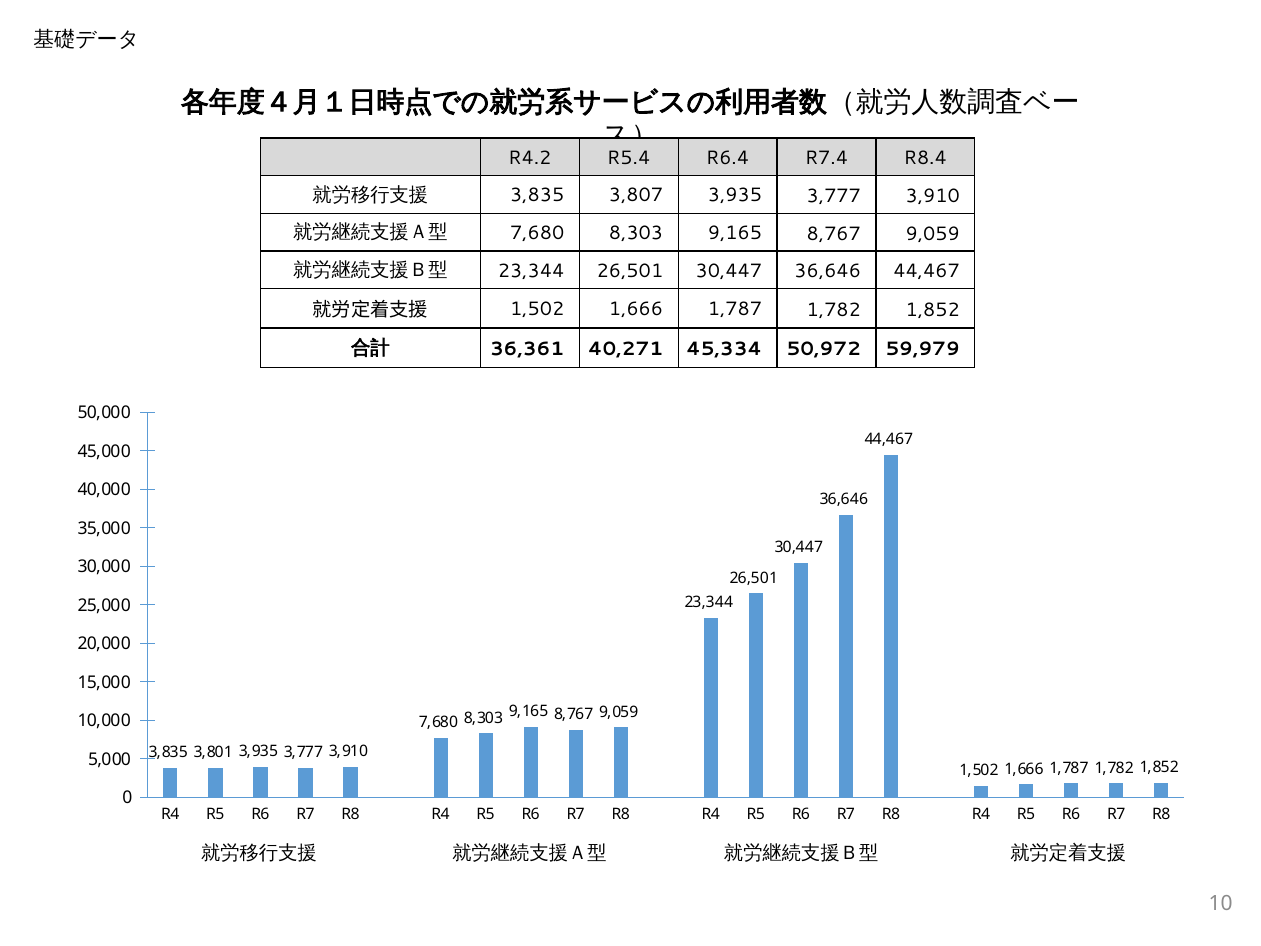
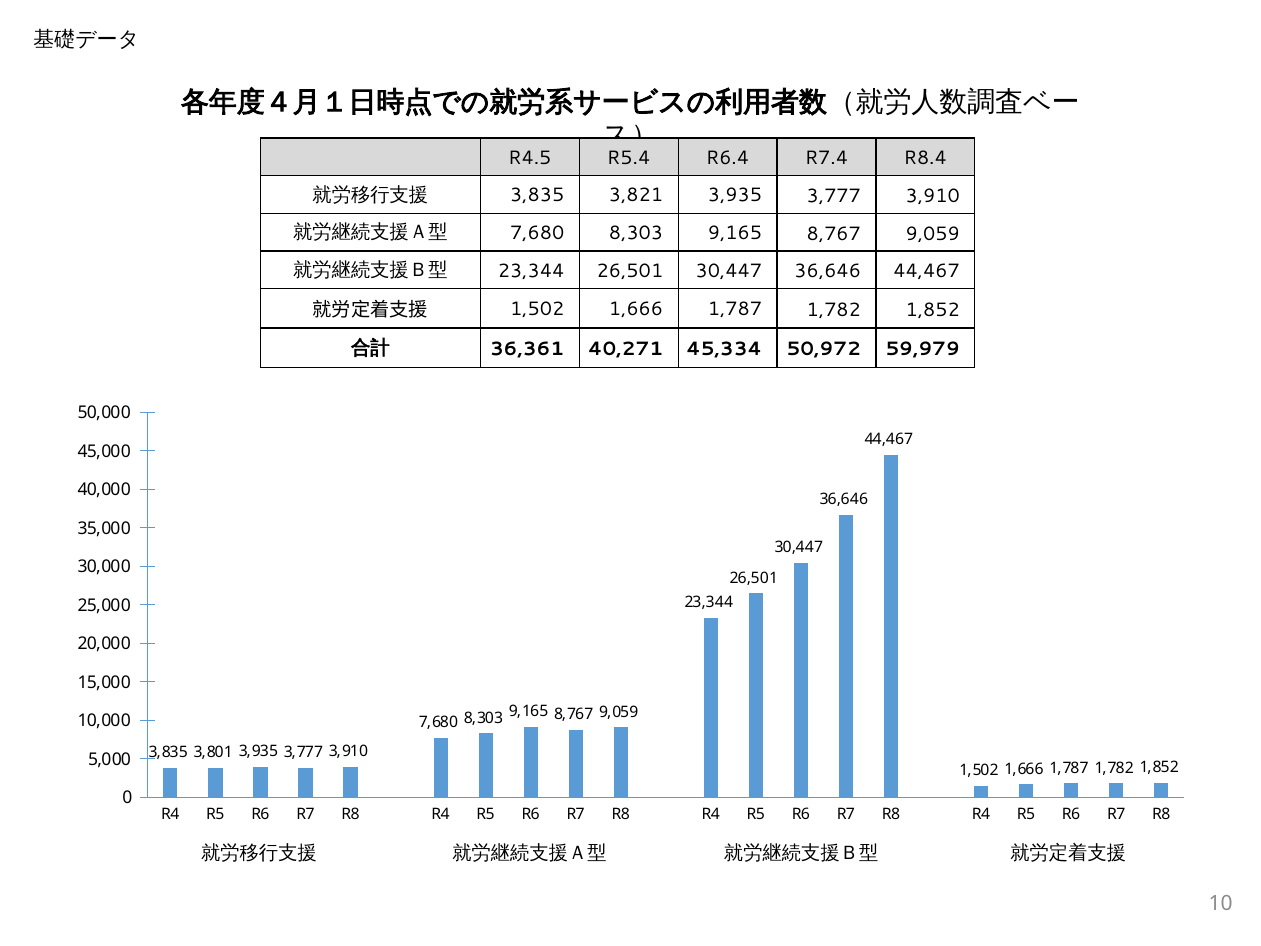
R4.2: R4.2 -> R4.5 (530, 158)
3,807: 3,807 -> 3,821 (636, 196)
